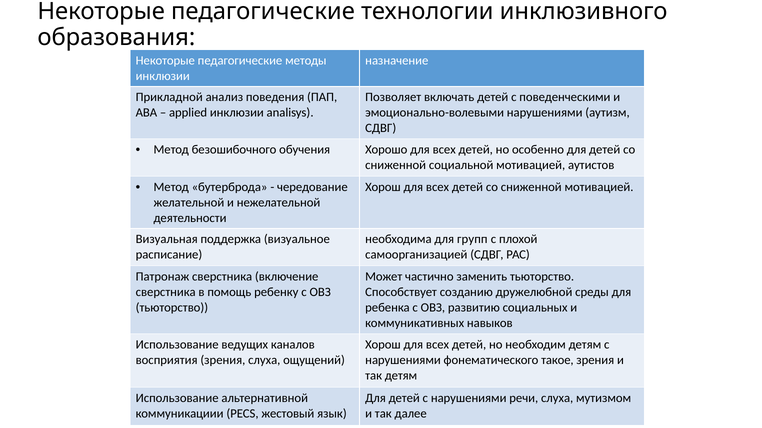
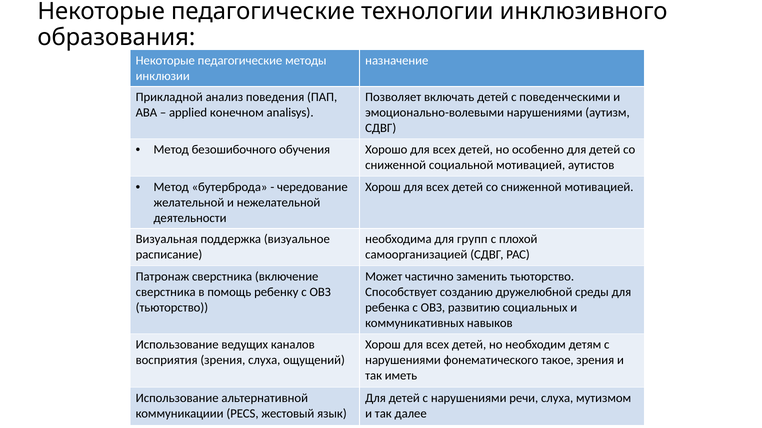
applied инклюзии: инклюзии -> конечном (237, 113)
так детям: детям -> иметь (401, 376)
